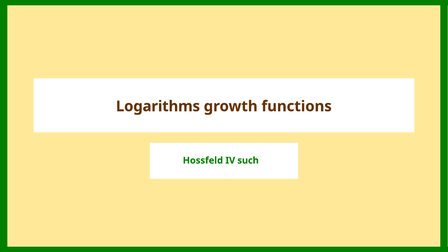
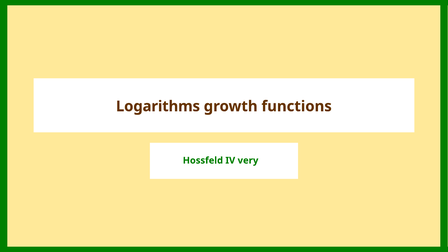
such: such -> very (248, 160)
